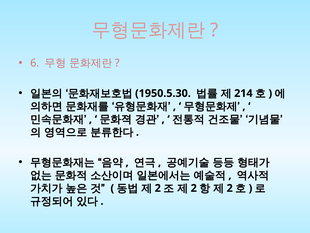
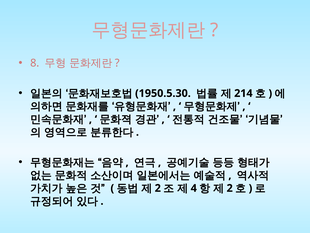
6: 6 -> 8 (35, 63)
2: 2 -> 4 (194, 188)
